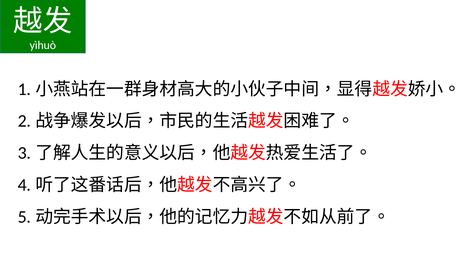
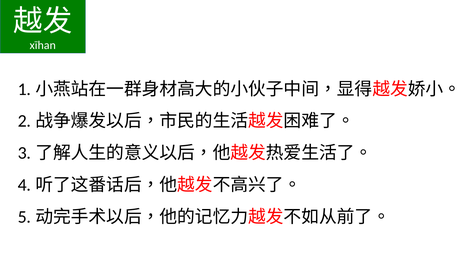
yìhuò: yìhuò -> xīhan (43, 45)
